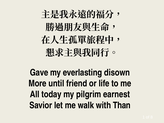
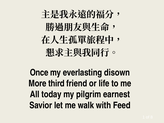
Gave: Gave -> Once (39, 73)
until: until -> third (56, 83)
Than: Than -> Feed (122, 105)
